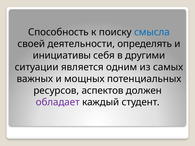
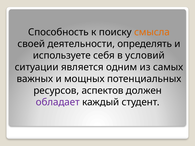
смысла colour: blue -> orange (152, 32)
инициативы: инициативы -> используете (62, 56)
другими: другими -> условий (145, 56)
